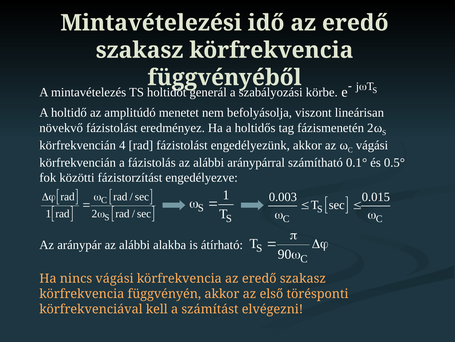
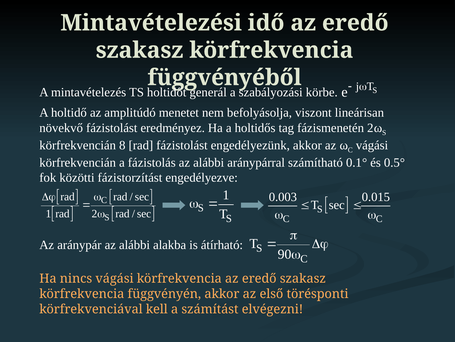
4: 4 -> 8 (122, 145)
